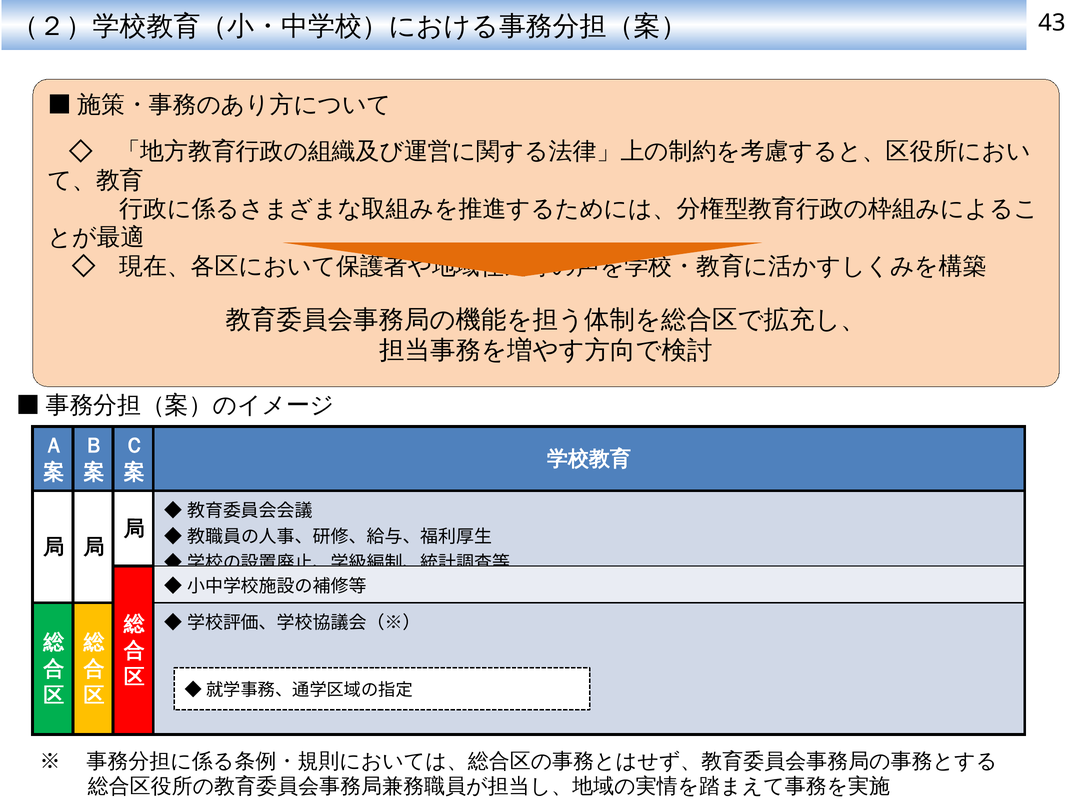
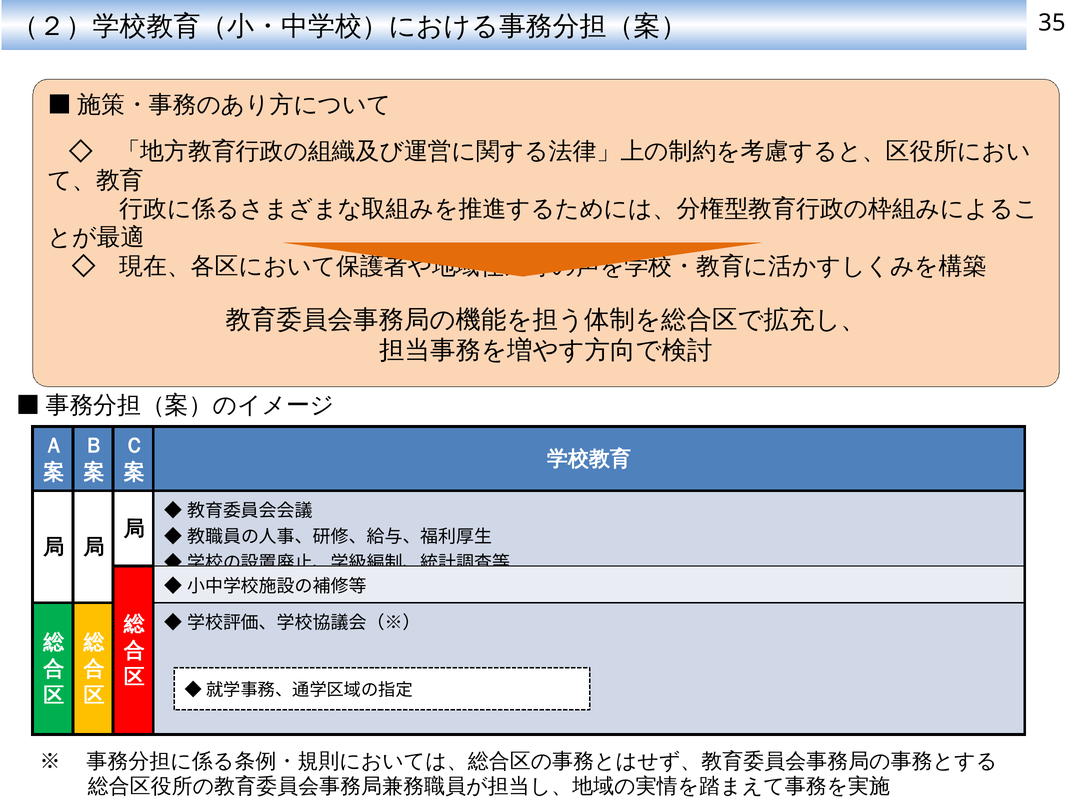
43: 43 -> 35 (1052, 23)
